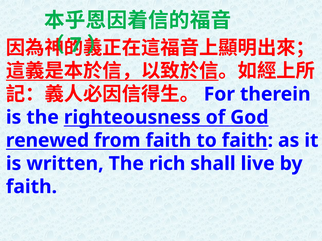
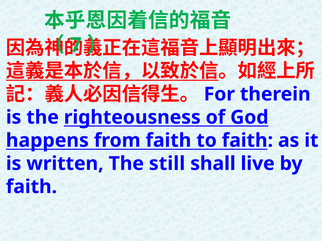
renewed: renewed -> happens (47, 141)
rich: rich -> still (167, 164)
